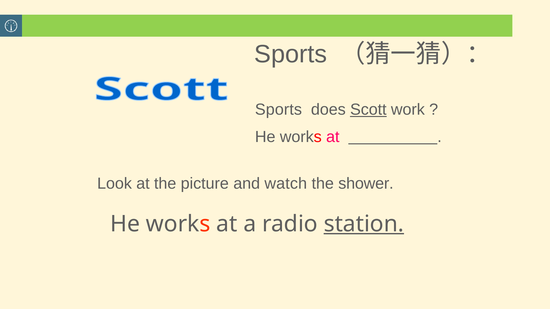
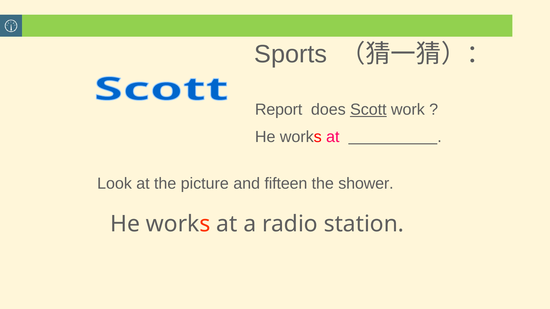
Sports: Sports -> Report (279, 110)
watch: watch -> fifteen (286, 184)
station underline: present -> none (364, 224)
